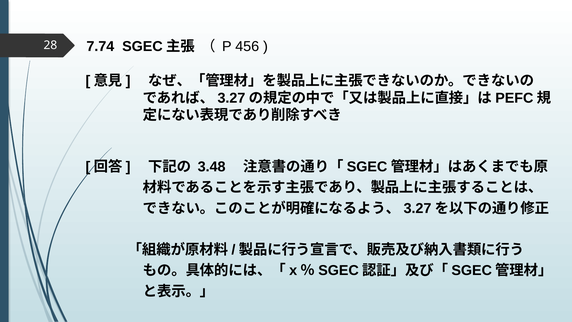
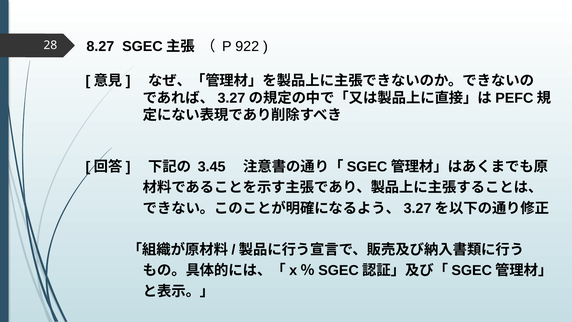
7.74: 7.74 -> 8.27 (100, 47)
456: 456 -> 922 (247, 47)
3.48: 3.48 -> 3.45 (212, 167)
